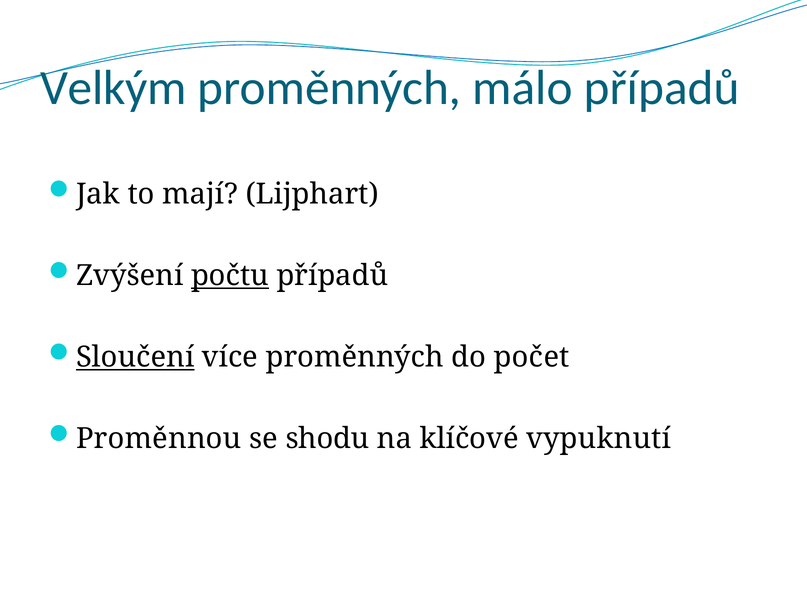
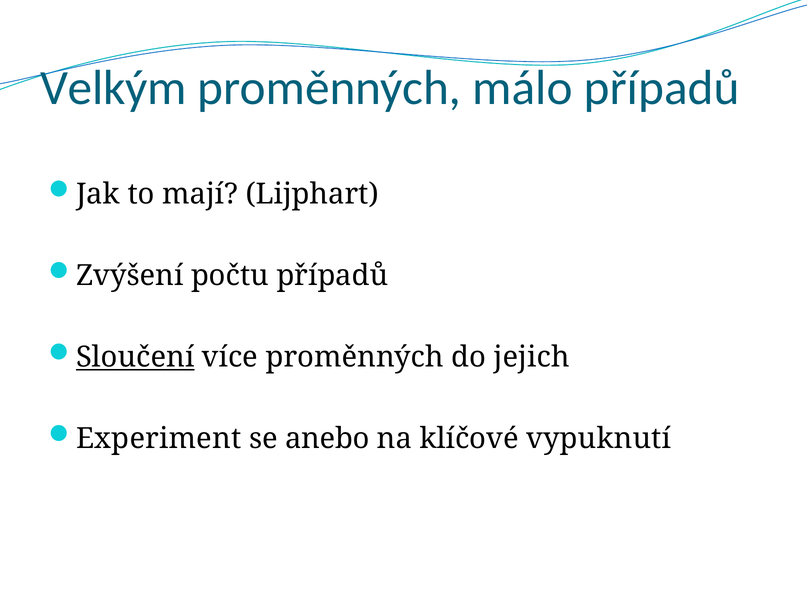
počtu underline: present -> none (230, 276)
počet: počet -> jejich (532, 357)
Proměnnou: Proměnnou -> Experiment (159, 439)
shodu: shodu -> anebo (328, 439)
